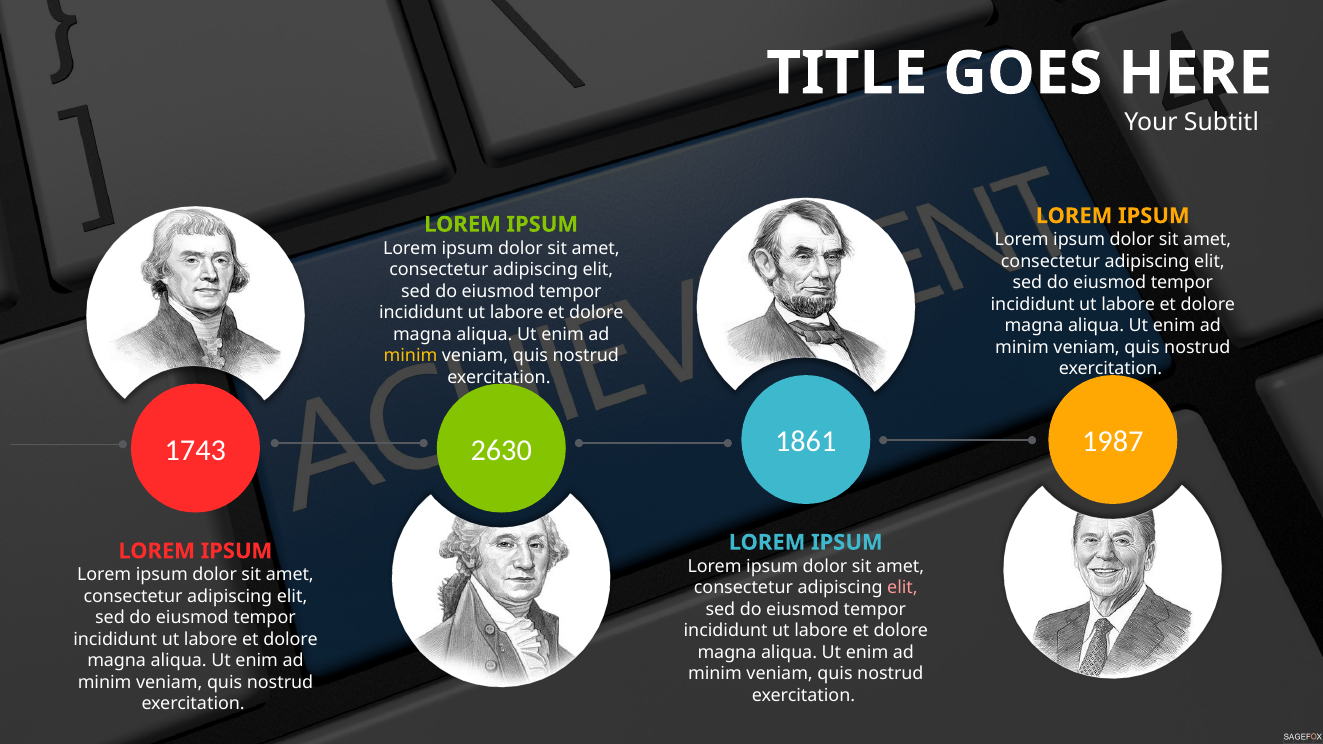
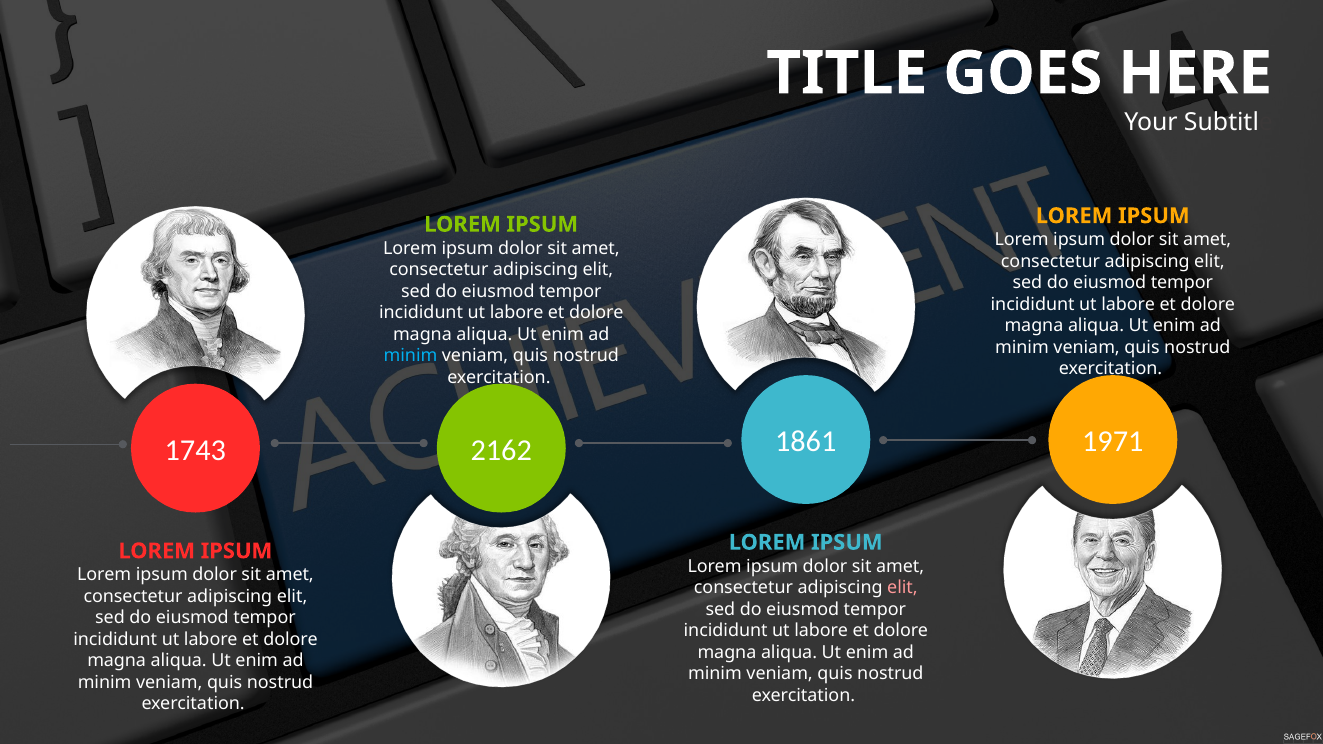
minim colour: yellow -> light blue (411, 356)
1987: 1987 -> 1971 (1113, 442)
2630: 2630 -> 2162 (501, 450)
